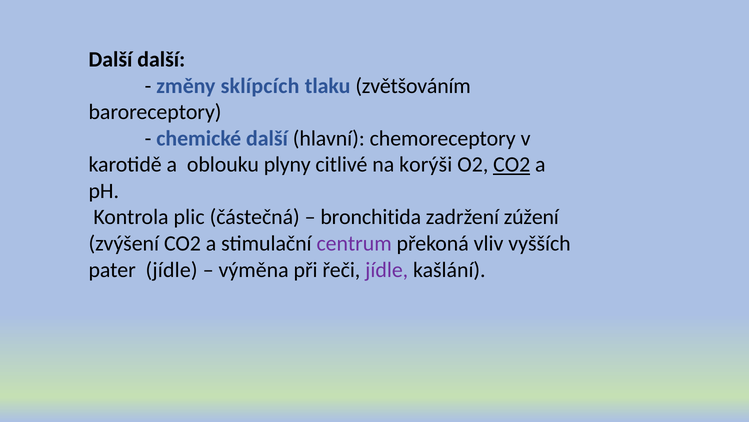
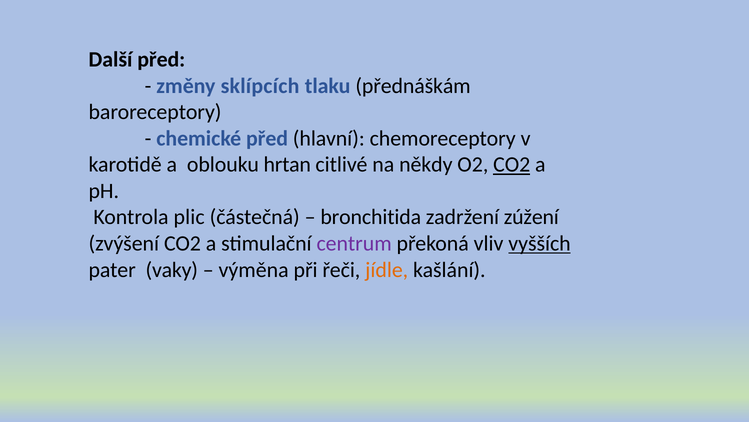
Další další: další -> před (161, 60)
zvětšováním: zvětšováním -> přednáškám (413, 86)
chemické další: další -> před (267, 138)
plyny: plyny -> hrtan (287, 164)
korýši: korýši -> někdy (426, 164)
vyšších underline: none -> present (540, 243)
pater jídle: jídle -> vaky (172, 269)
jídle colour: purple -> orange (387, 269)
